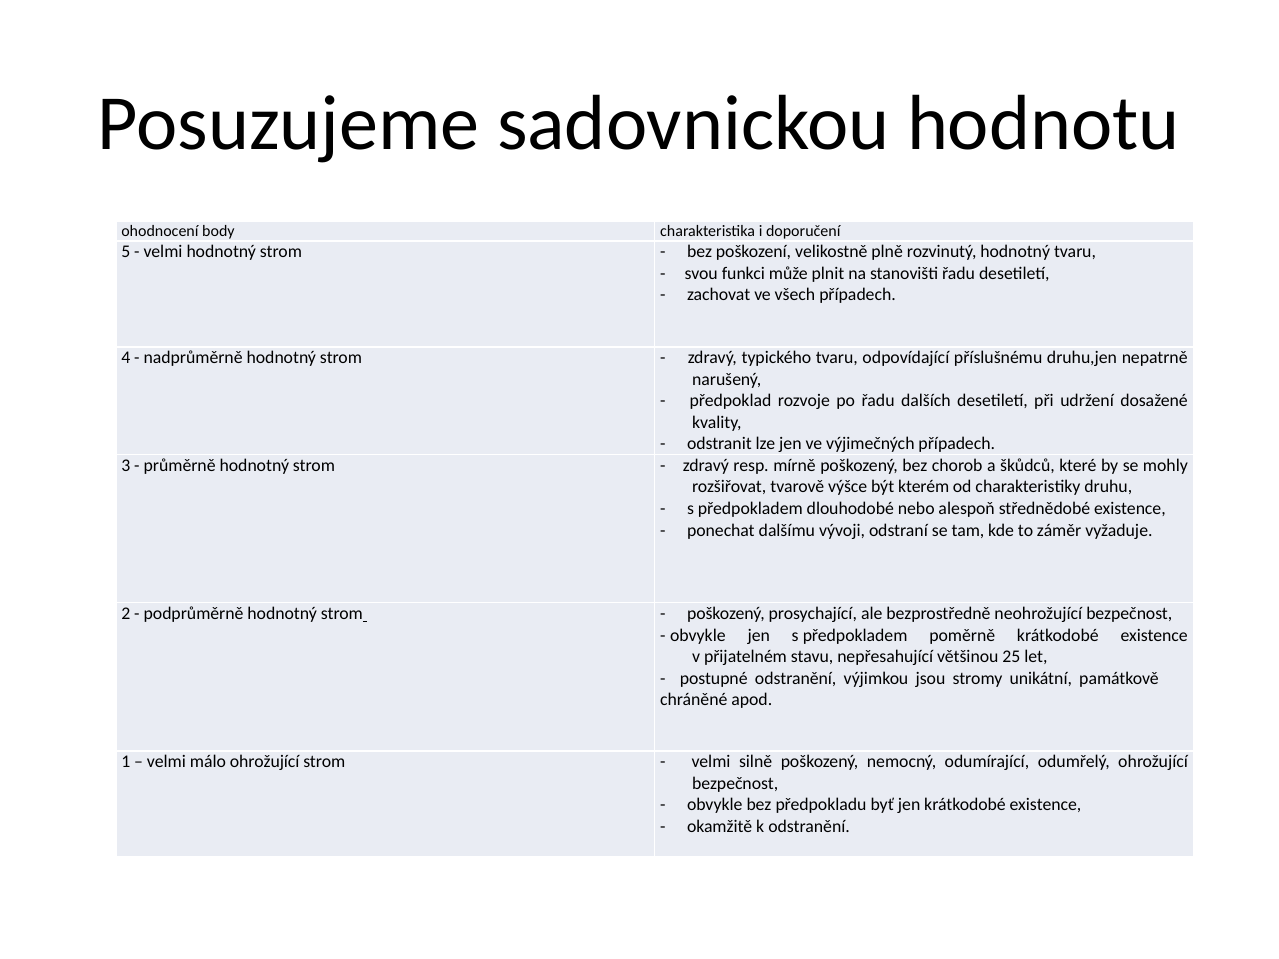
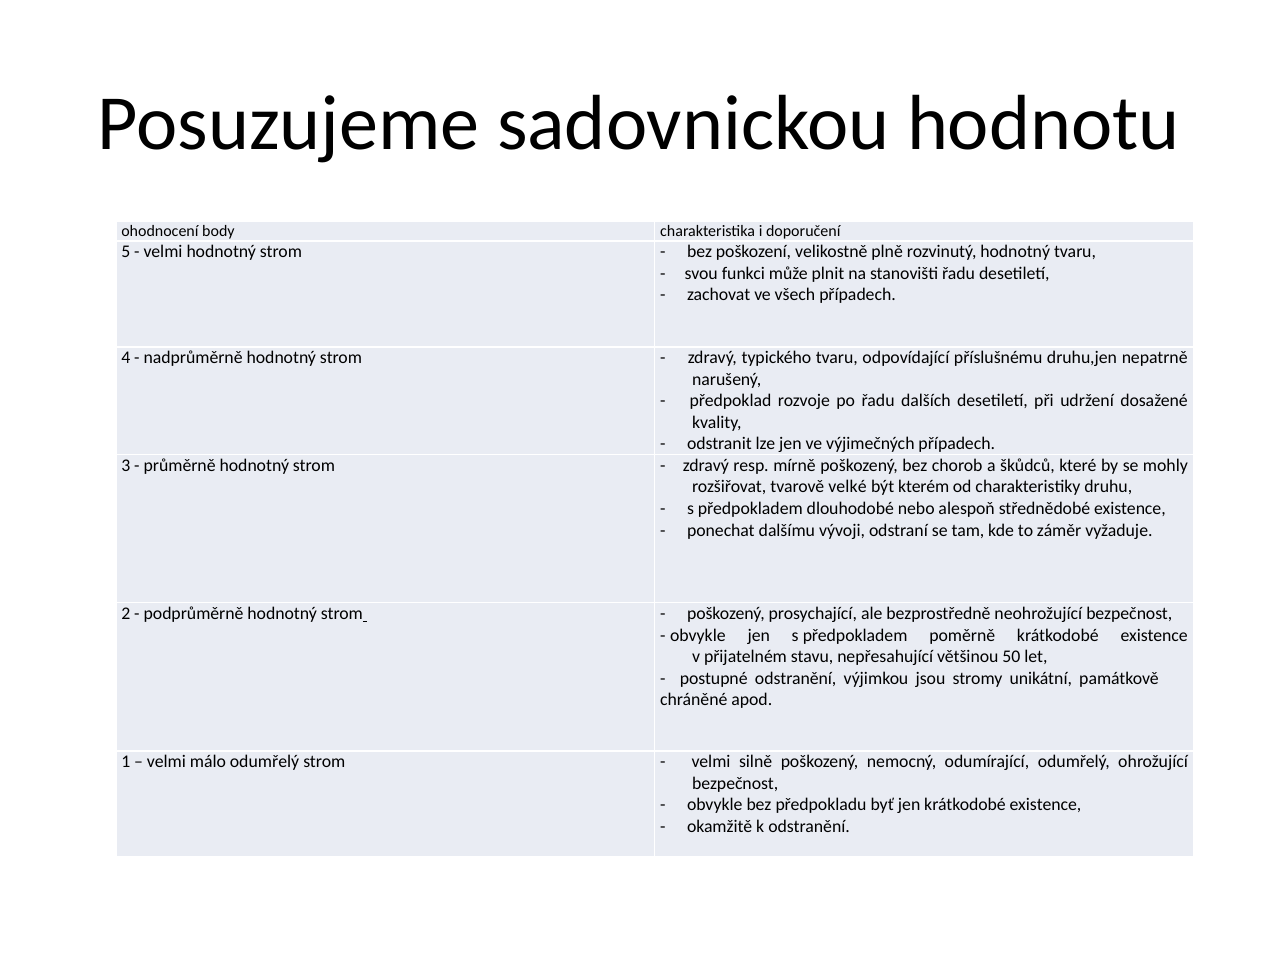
výšce: výšce -> velké (848, 487)
25: 25 -> 50 (1011, 657)
málo ohrožující: ohrožující -> odumřelý (265, 762)
